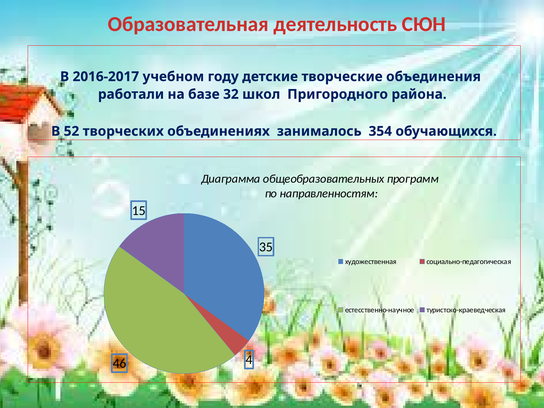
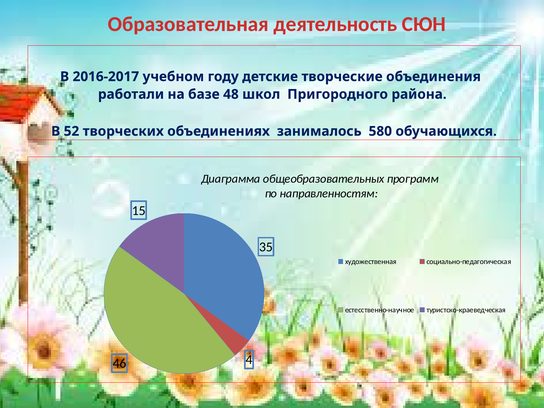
32: 32 -> 48 (231, 94)
354: 354 -> 580 (380, 131)
